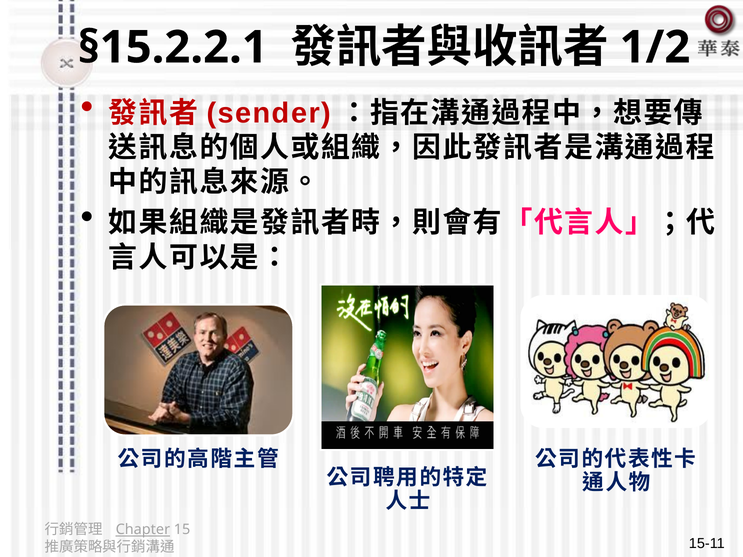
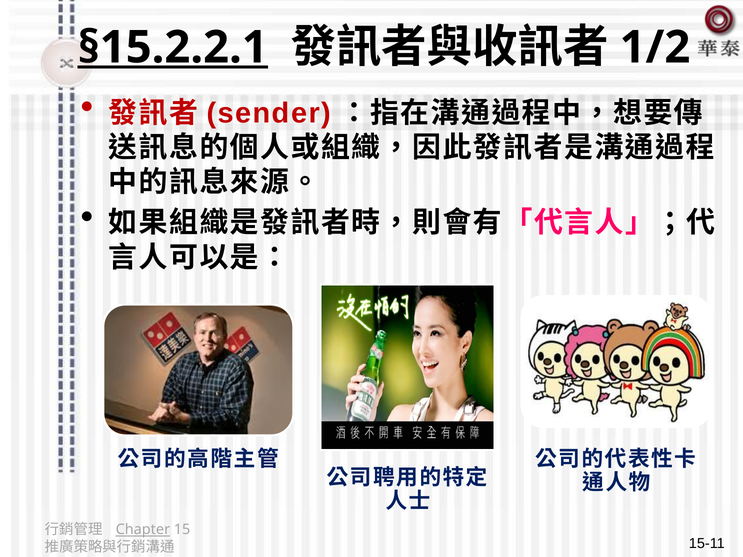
§15.2.2.1 underline: none -> present (173, 47)
